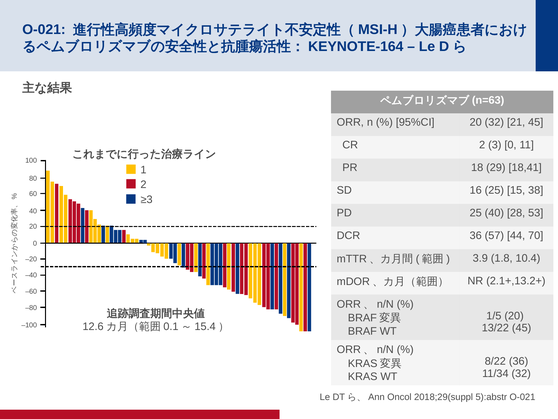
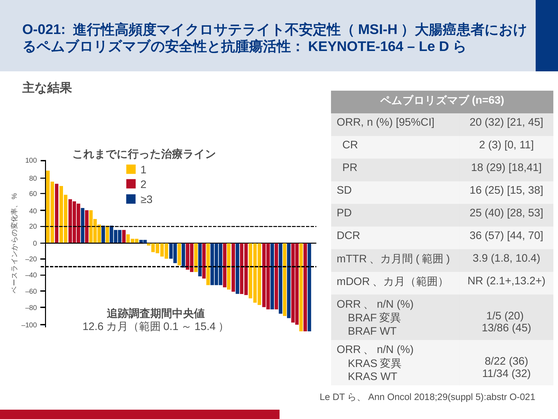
13/22: 13/22 -> 13/86 (495, 328)
